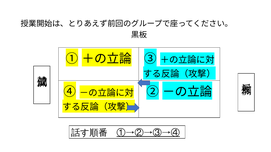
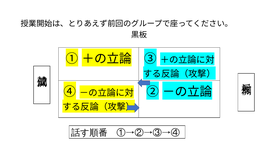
①→②→③→④ underline: present -> none (148, 133)
